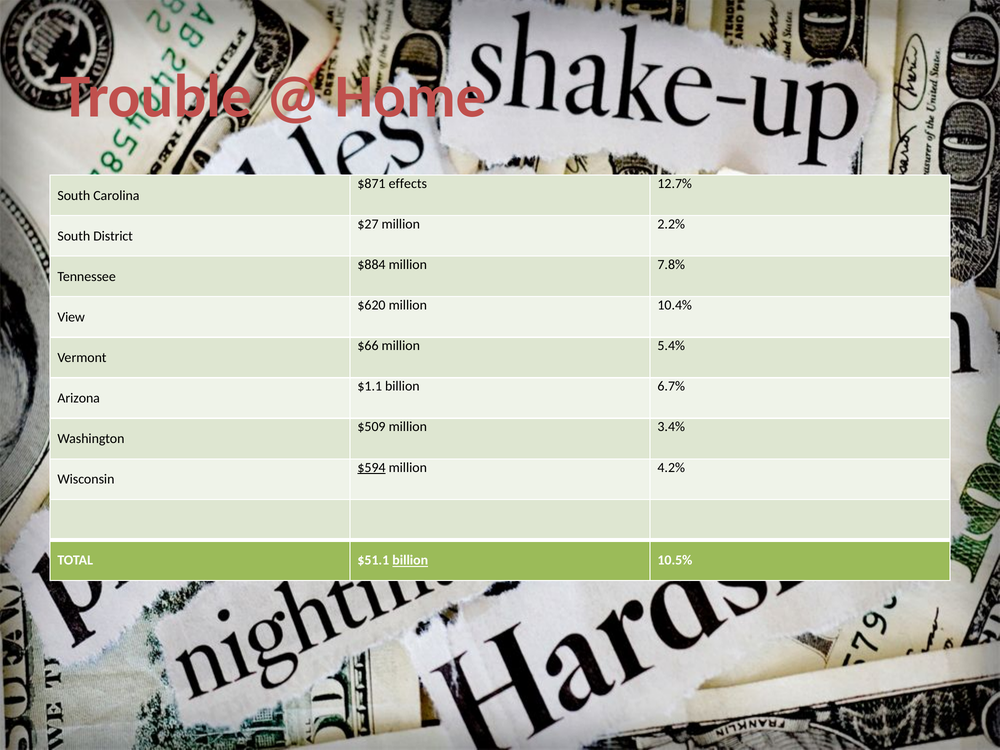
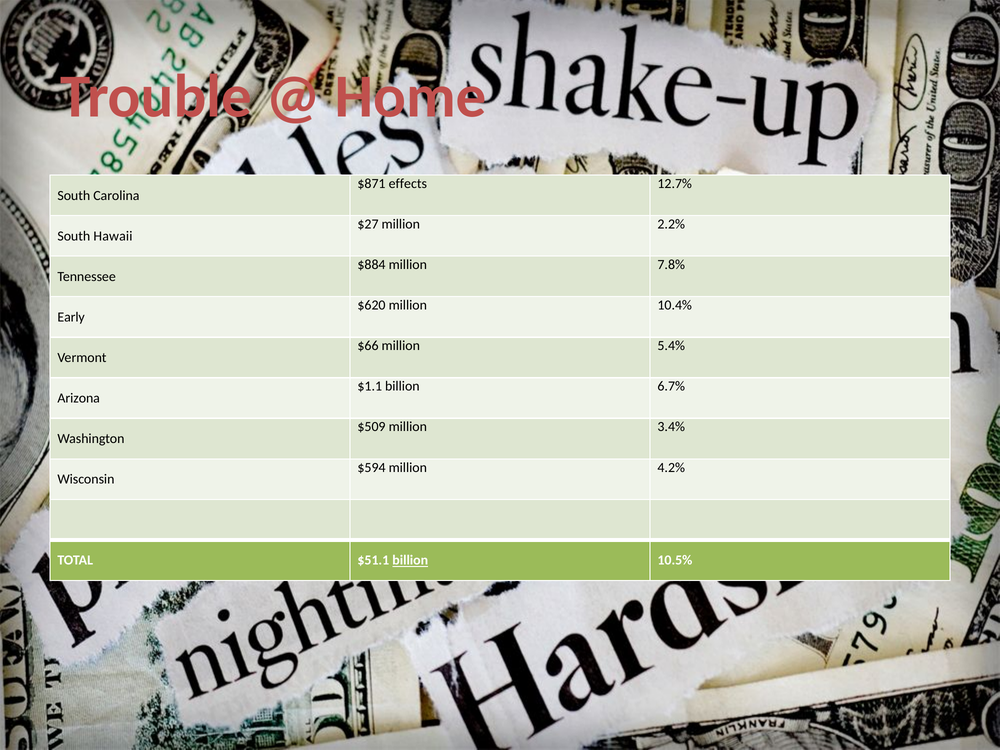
District: District -> Hawaii (113, 236)
View: View -> Early (71, 317)
$594 underline: present -> none (372, 467)
